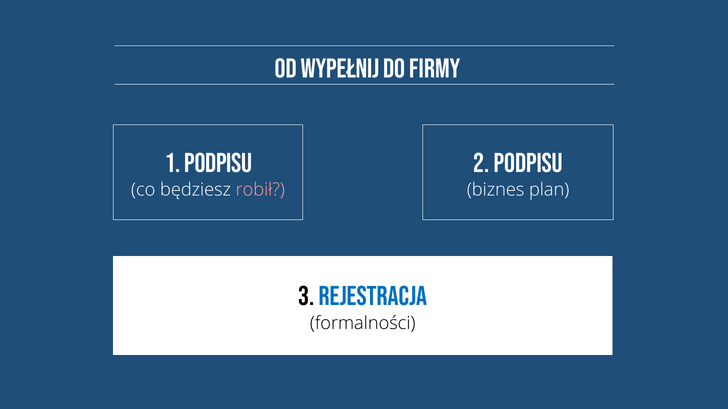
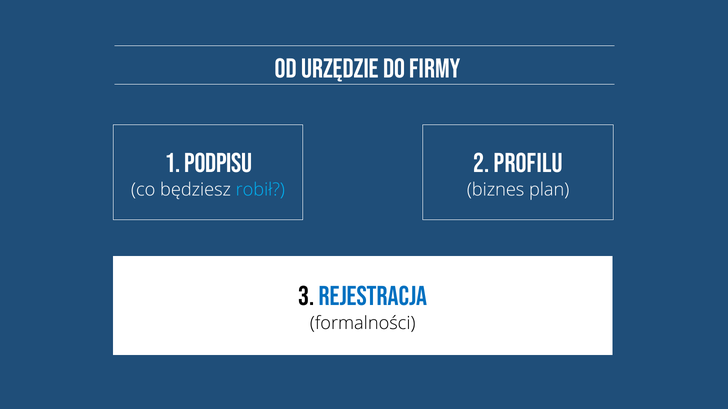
wypełnij: wypełnij -> urzędzie (340, 69)
2 podpisu: podpisu -> profilu (528, 163)
robił colour: pink -> light blue (260, 190)
